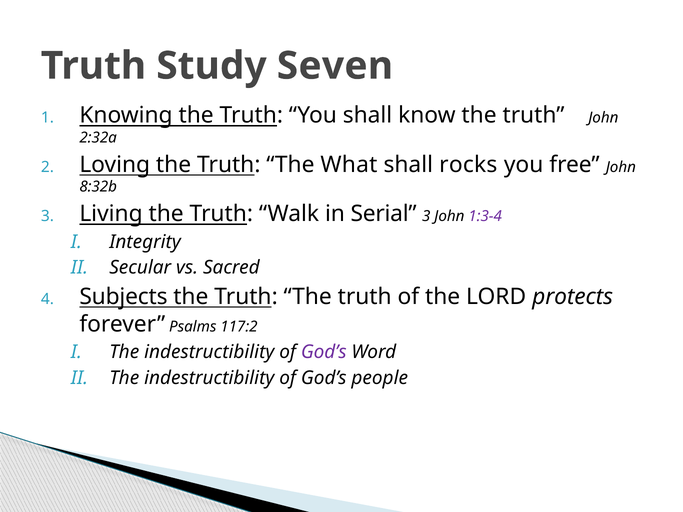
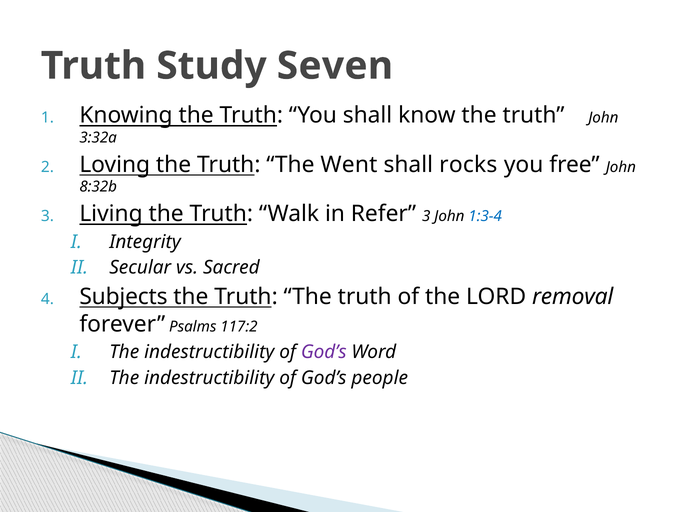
2:32a: 2:32a -> 3:32a (98, 138)
What: What -> Went (349, 165)
Serial: Serial -> Refer (383, 214)
1:3-4 colour: purple -> blue (485, 217)
protects: protects -> removal (573, 297)
